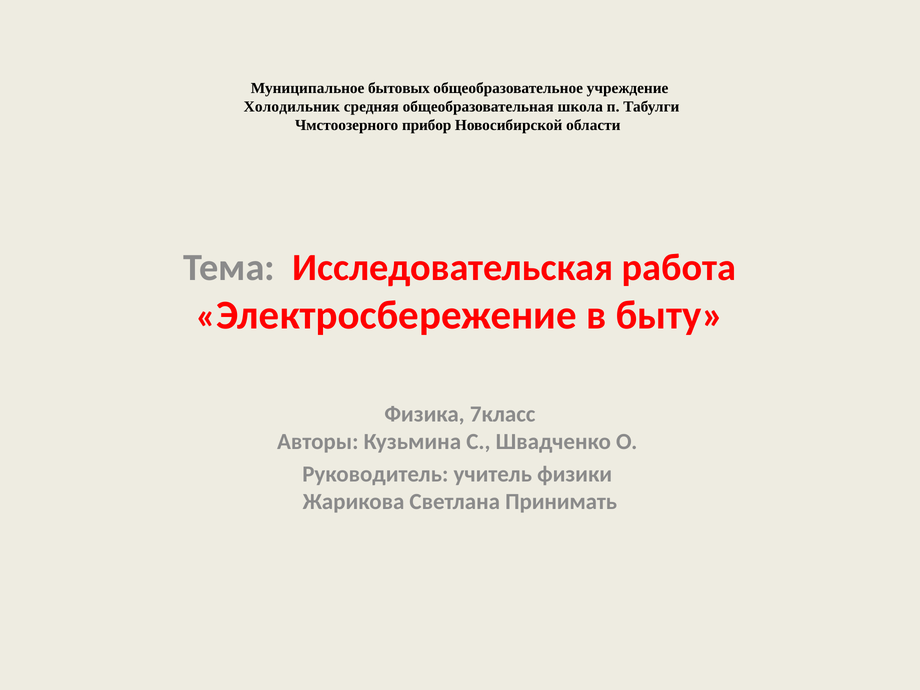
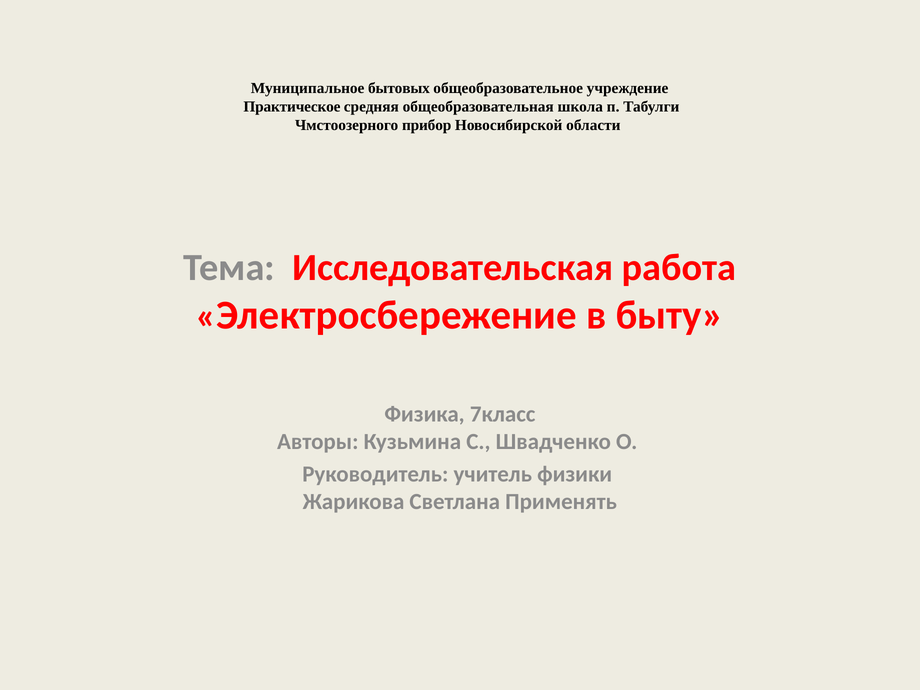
Холодильник: Холодильник -> Практическое (292, 107)
Принимать: Принимать -> Применять (561, 502)
